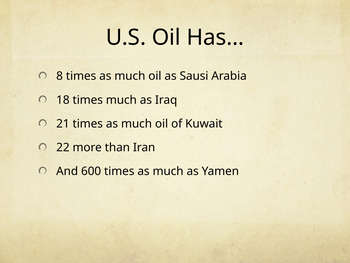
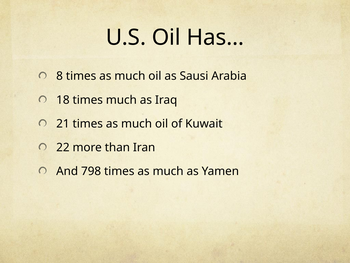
600: 600 -> 798 (91, 171)
